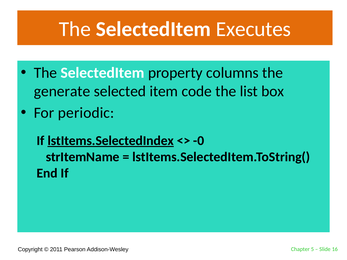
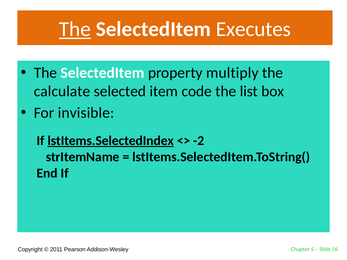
The underline: none -> present (75, 29)
columns: columns -> multiply (232, 73)
generate: generate -> calculate (62, 91)
periodic: periodic -> invisible (86, 113)
-0: -0 -> -2 (199, 141)
